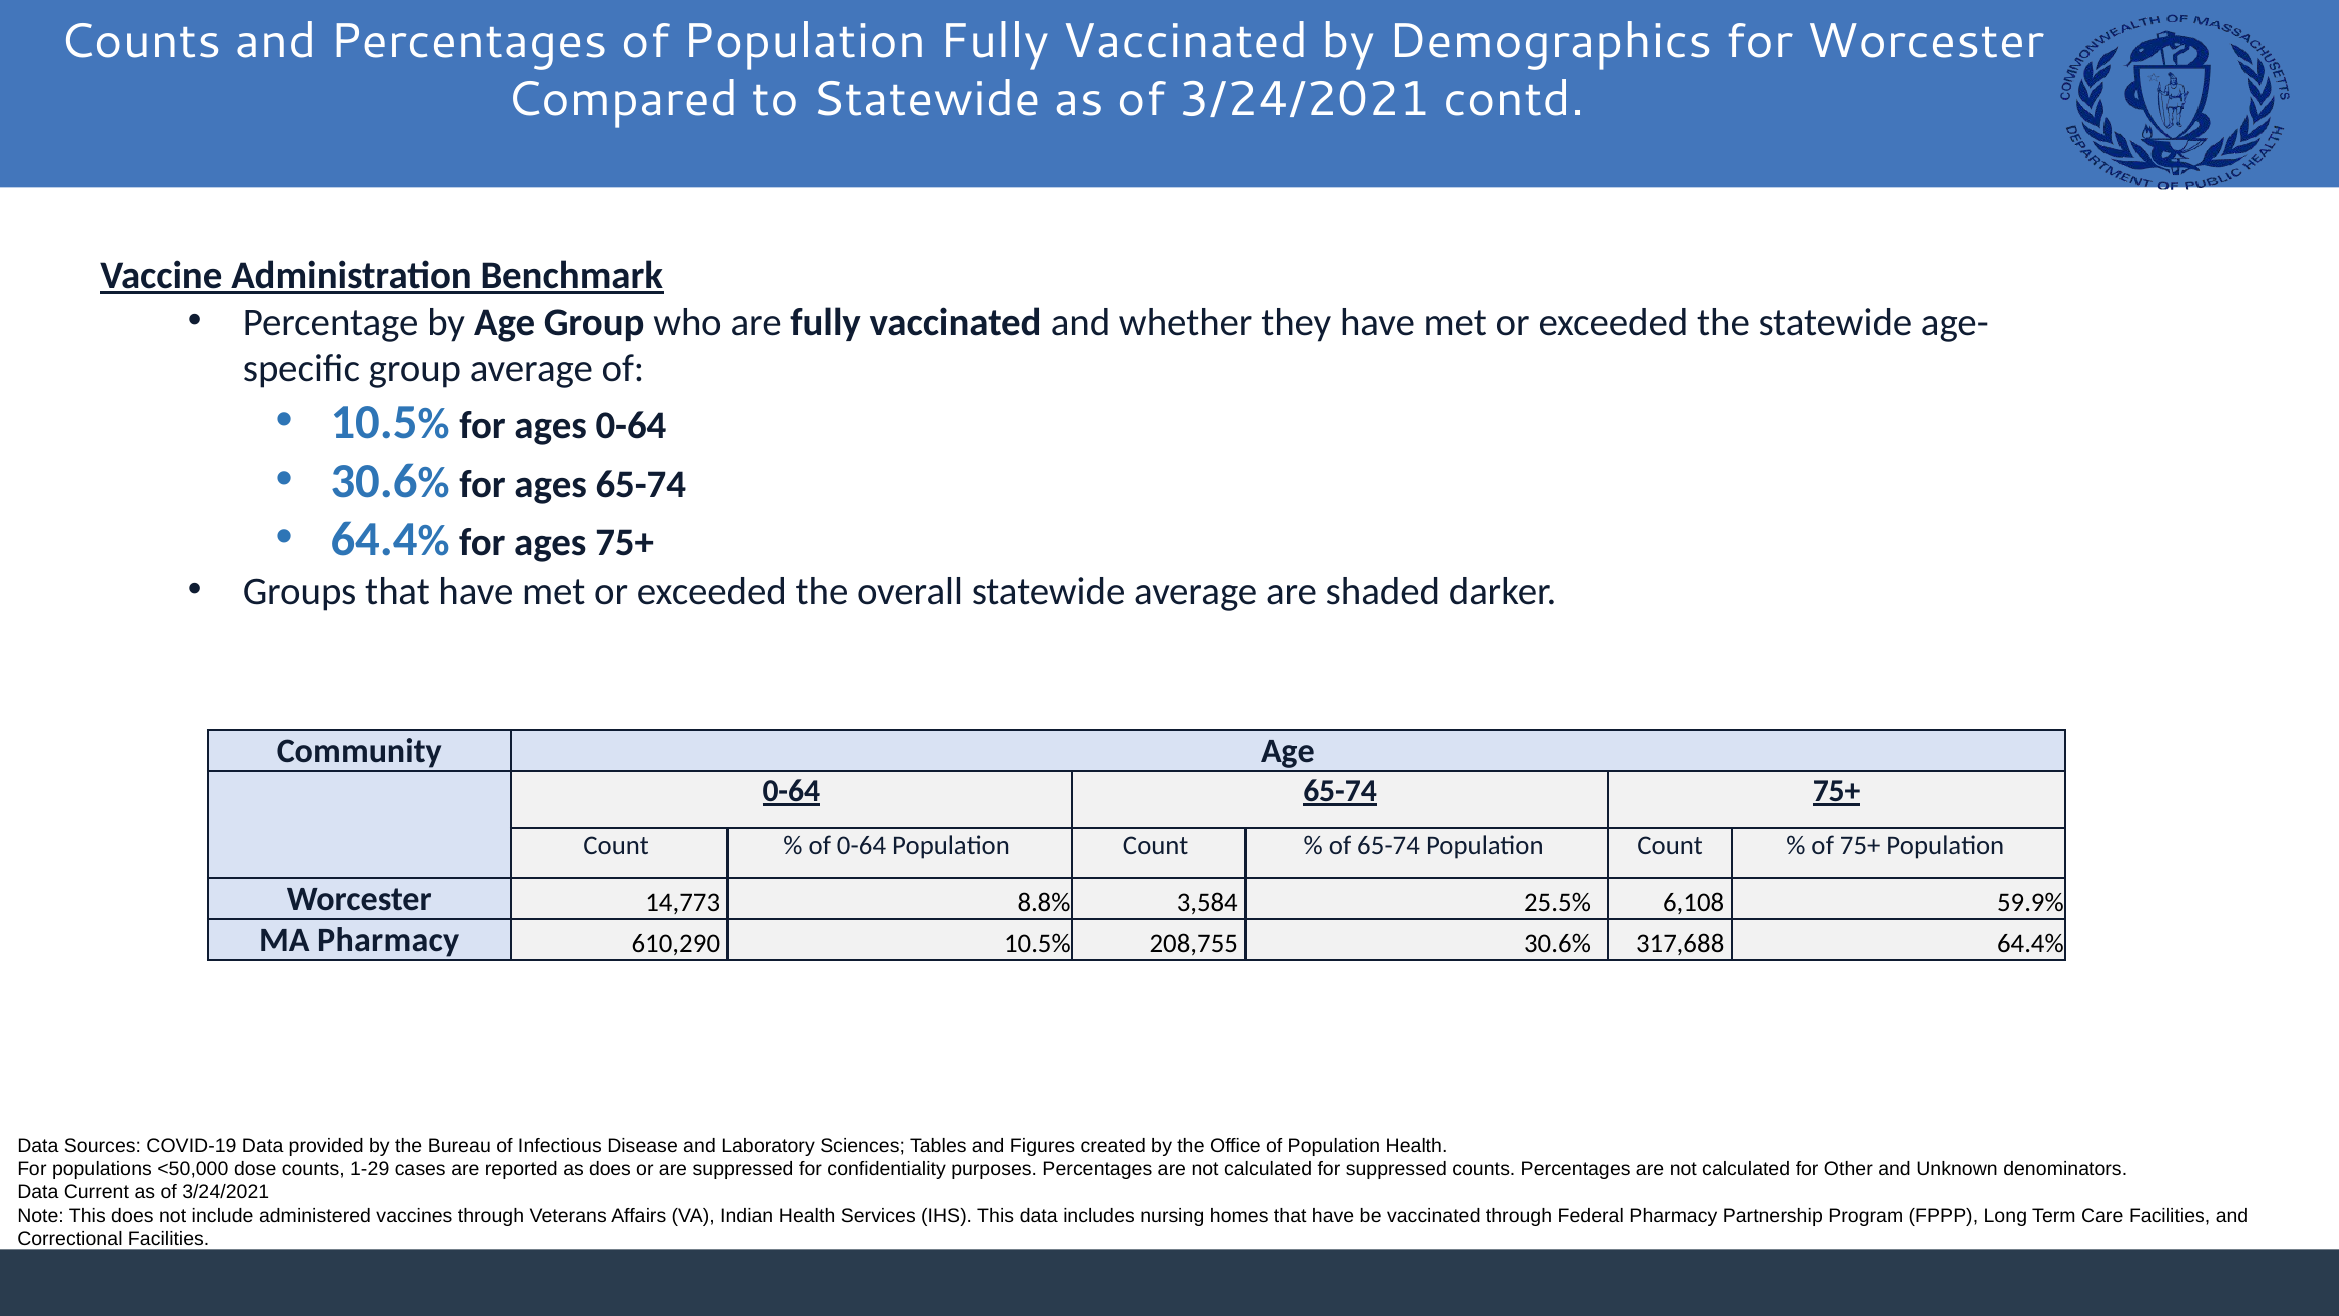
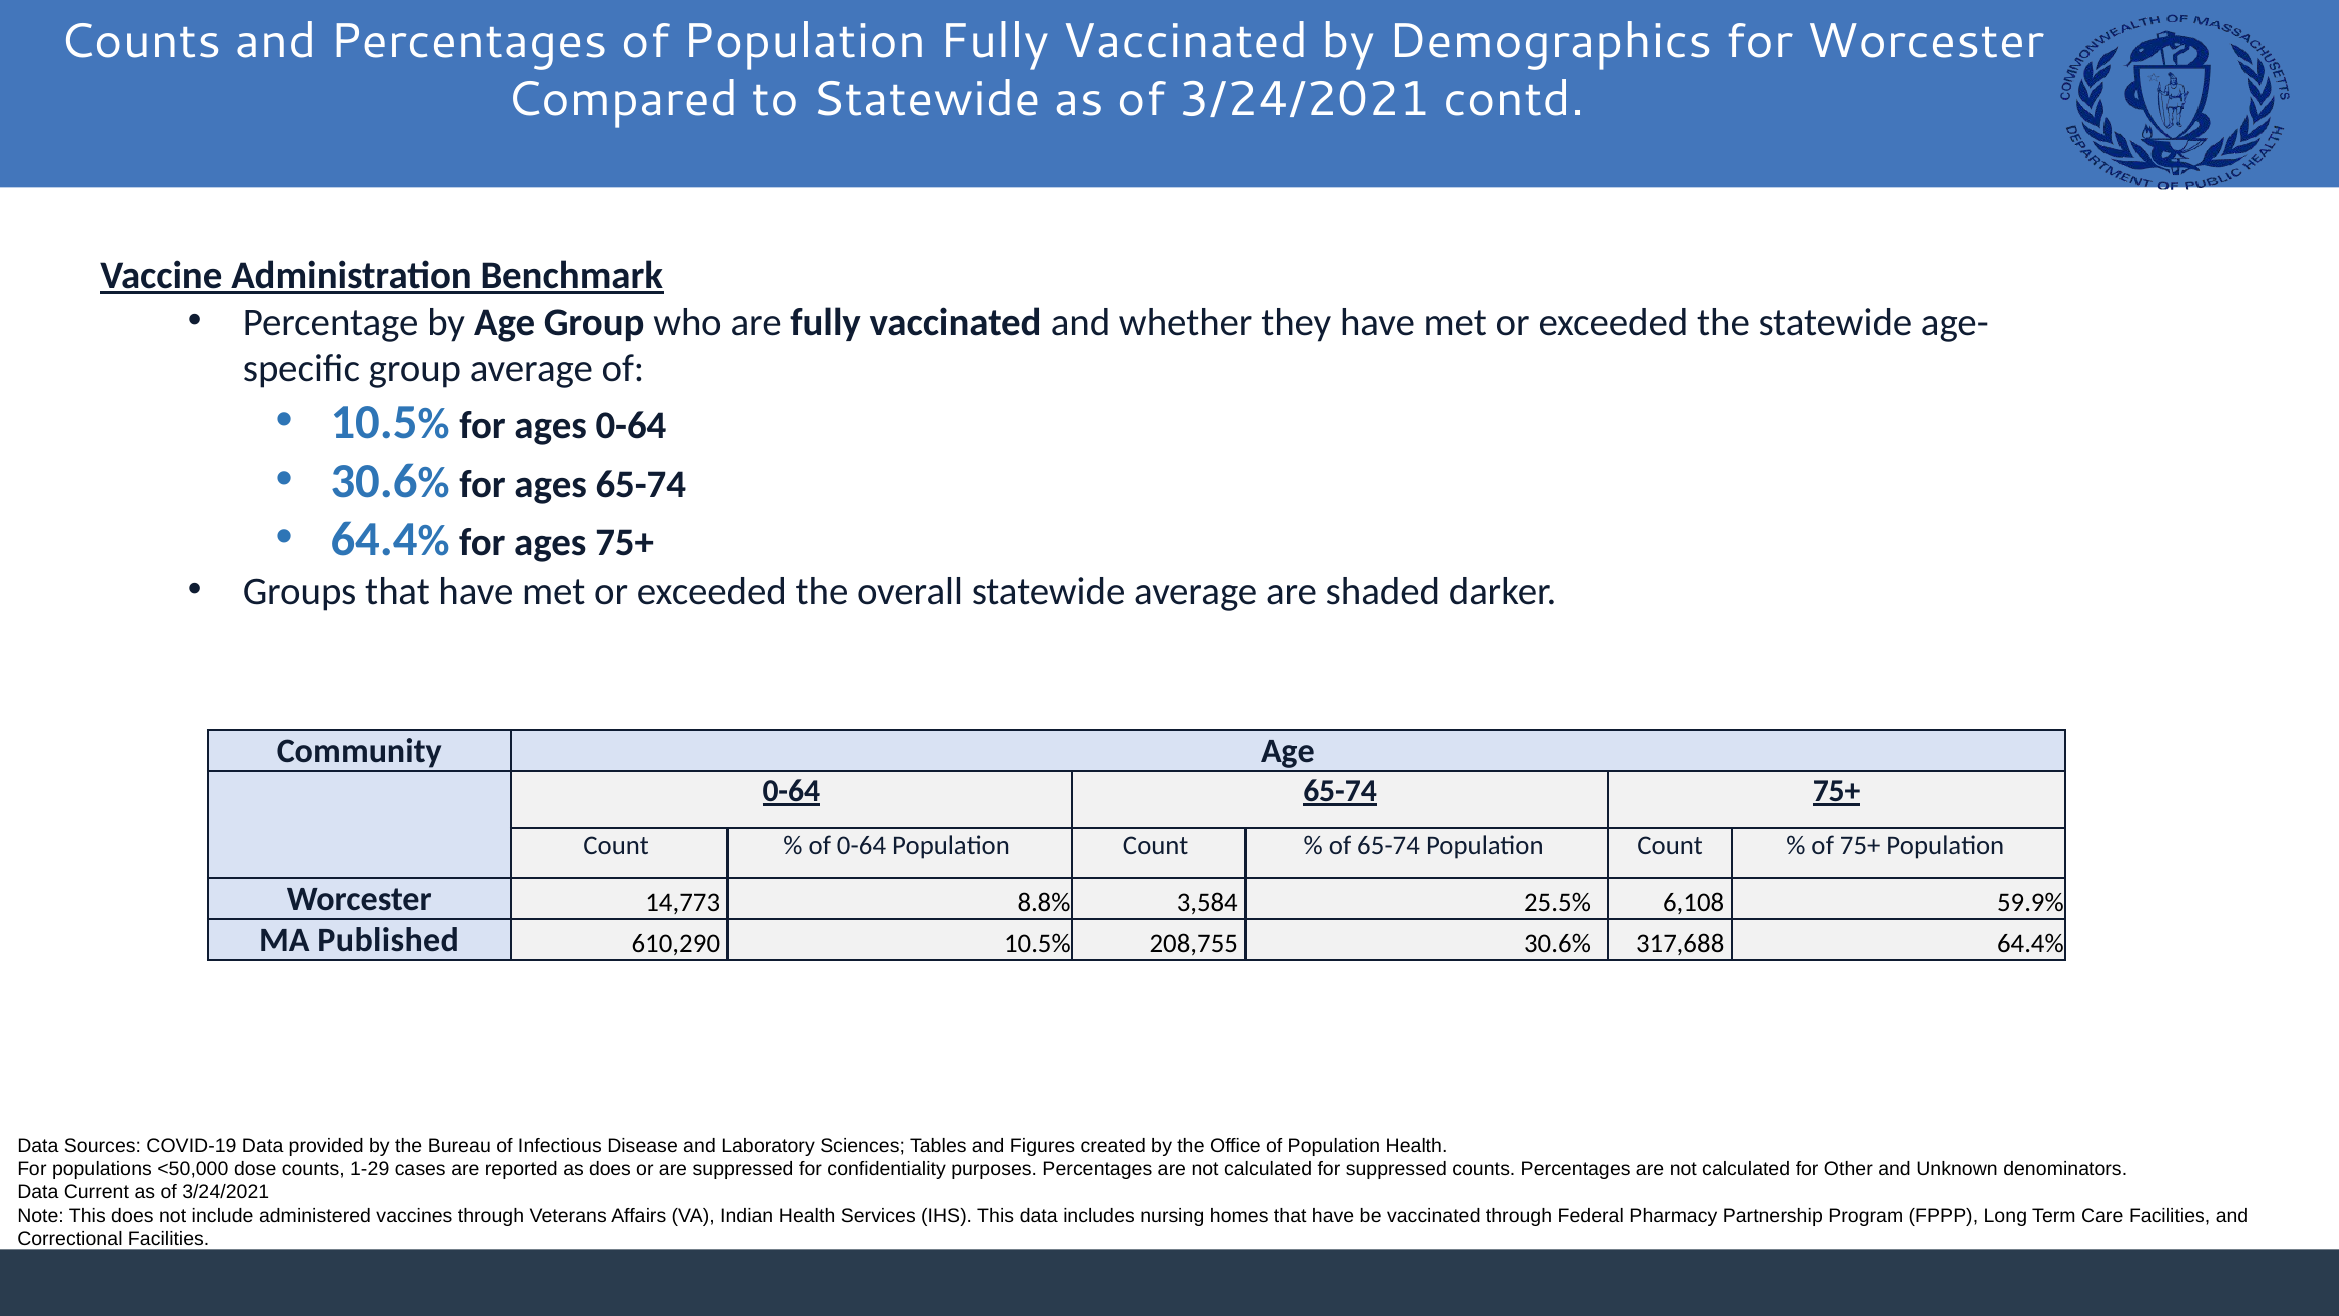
MA Pharmacy: Pharmacy -> Published (388, 940)
